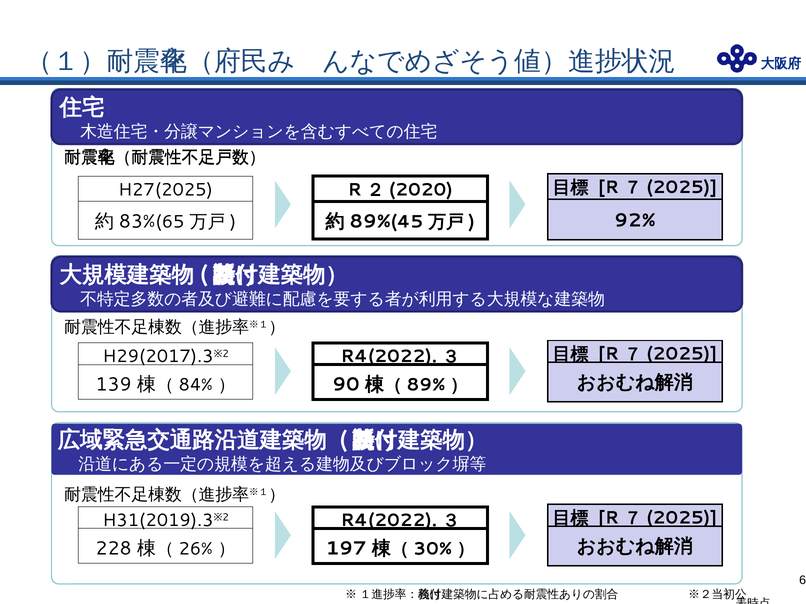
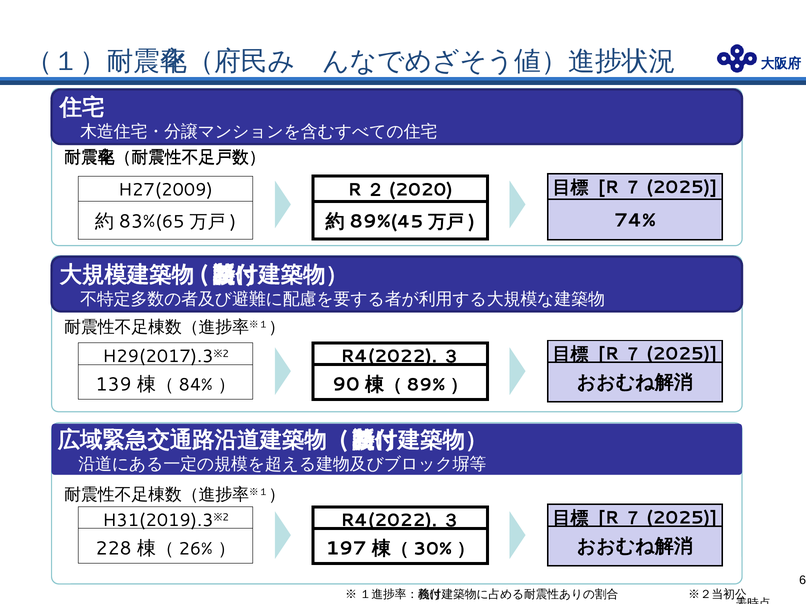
H27(2025: H27(2025 -> H27(2009 (166, 190)
92%: 92% -> 74% (635, 221)
